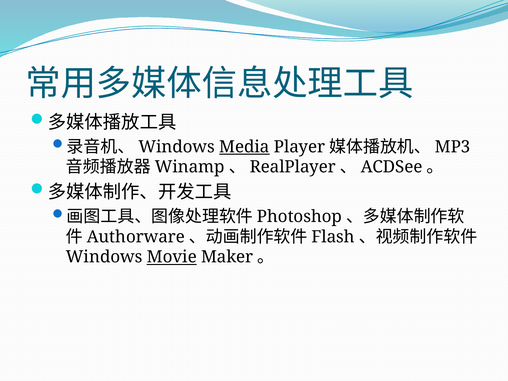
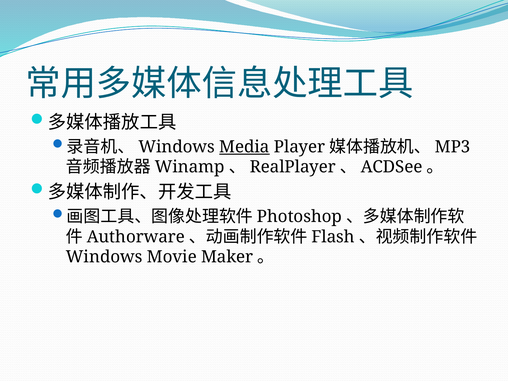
Movie underline: present -> none (172, 257)
